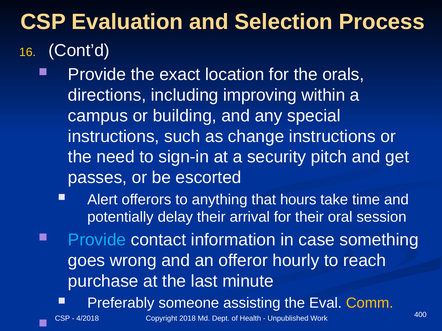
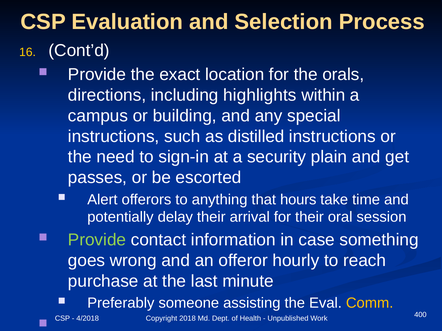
improving: improving -> highlights (260, 95)
change: change -> distilled (256, 137)
pitch: pitch -> plain (329, 157)
Provide colour: light blue -> light green (97, 240)
